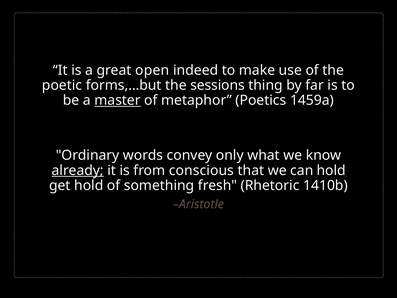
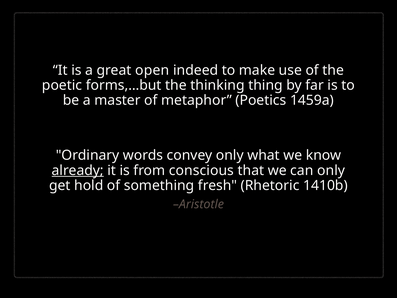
sessions: sessions -> thinking (217, 85)
master underline: present -> none (118, 100)
can hold: hold -> only (331, 170)
